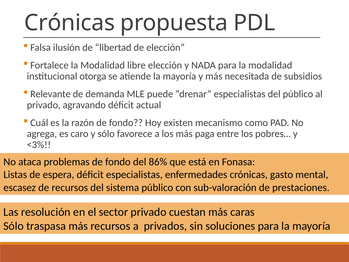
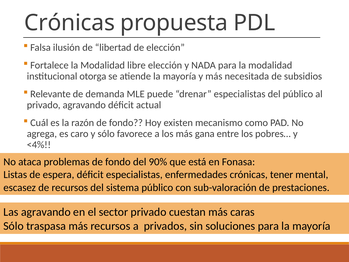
paga: paga -> gana (205, 134)
<3%: <3% -> <4% (39, 145)
86%: 86% -> 90% (158, 162)
gasto: gasto -> tener (282, 175)
Las resolución: resolución -> agravando (46, 212)
